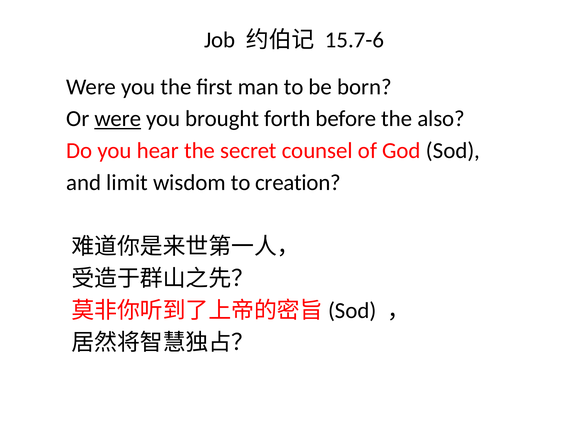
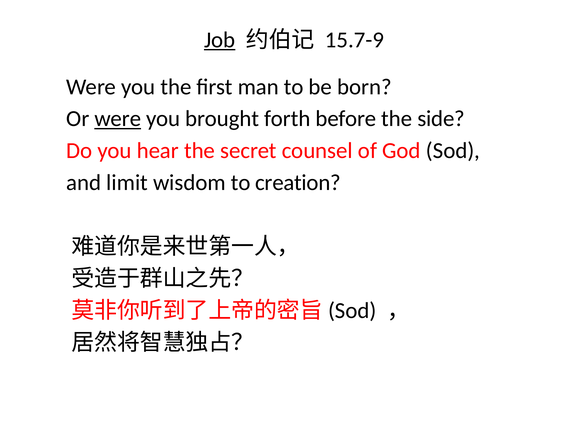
Job underline: none -> present (220, 40)
15.7-6: 15.7-6 -> 15.7-9 (354, 40)
also: also -> side (441, 119)
